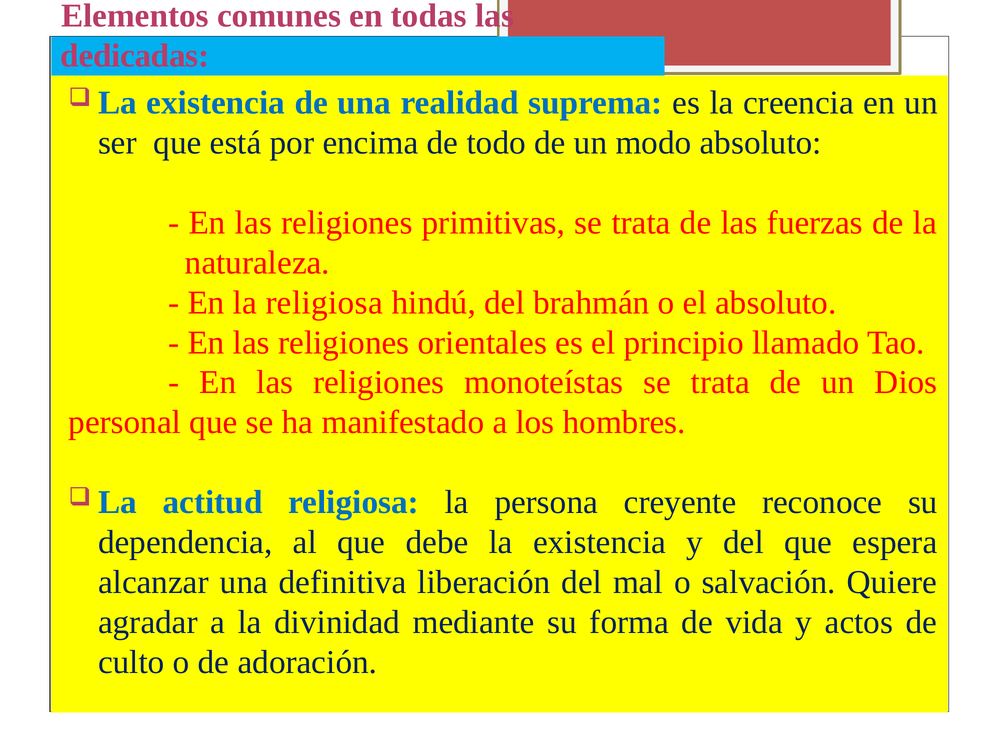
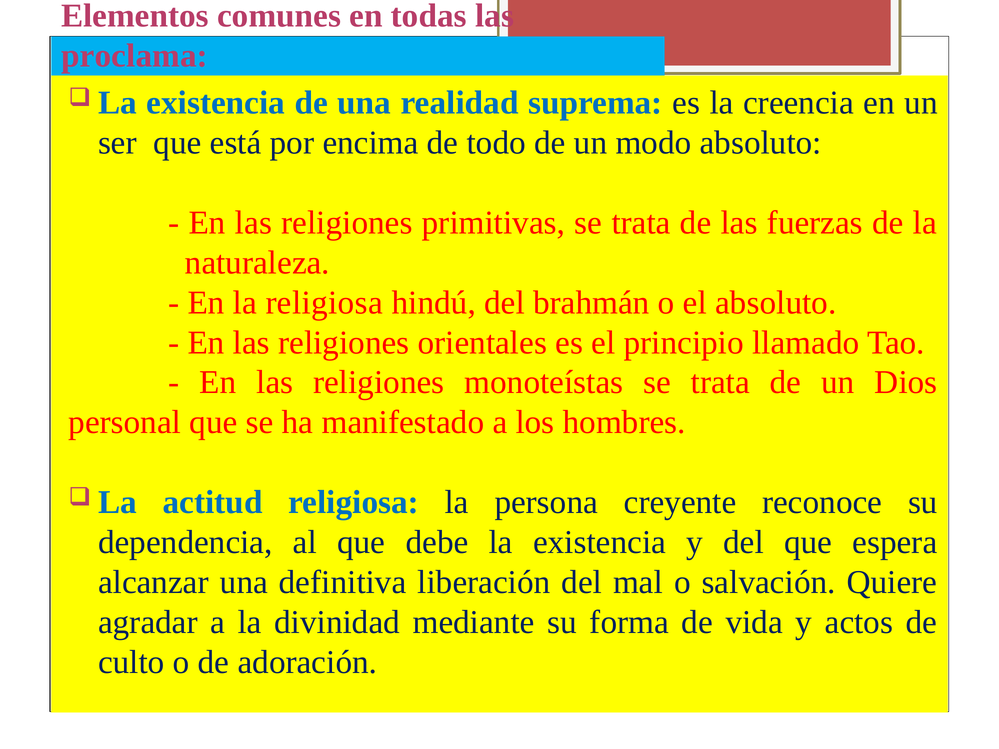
dedicadas: dedicadas -> proclama (135, 56)
